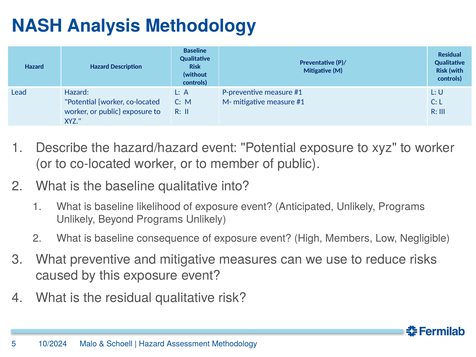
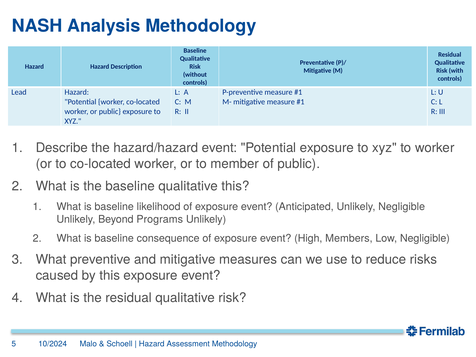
qualitative into: into -> this (235, 186)
Unlikely Programs: Programs -> Negligible (402, 207)
